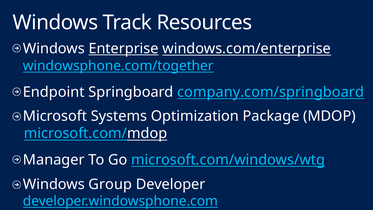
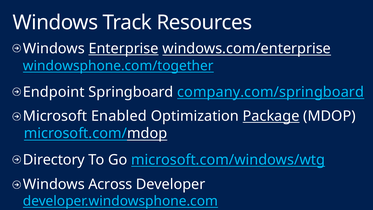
Systems: Systems -> Enabled (119, 116)
Package underline: none -> present (271, 116)
Manager: Manager -> Directory (54, 160)
Group: Group -> Across (110, 184)
